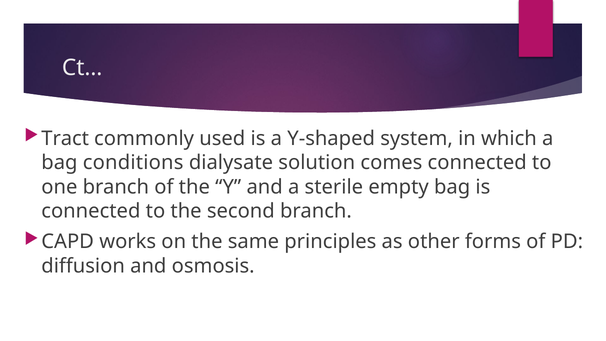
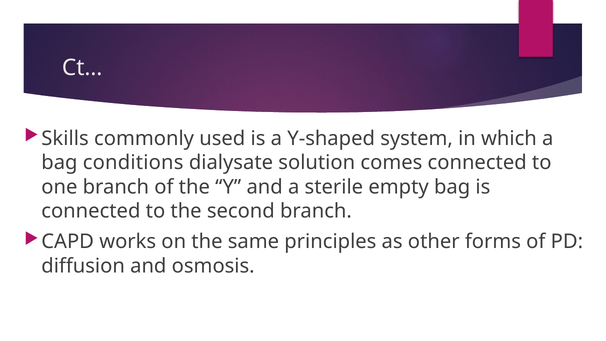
Tract: Tract -> Skills (65, 138)
